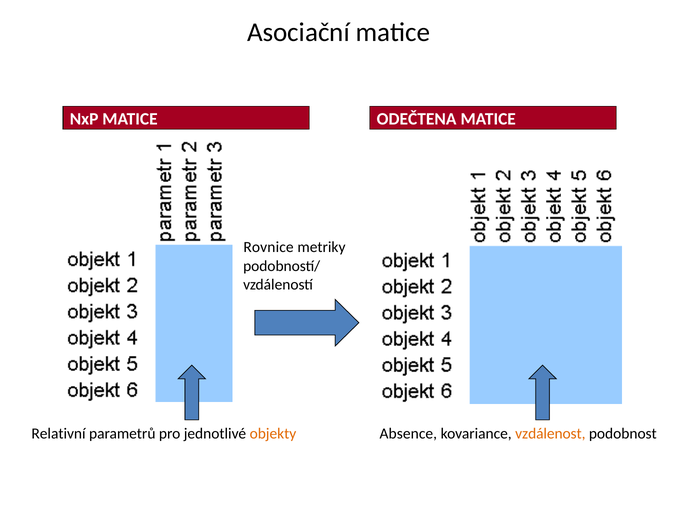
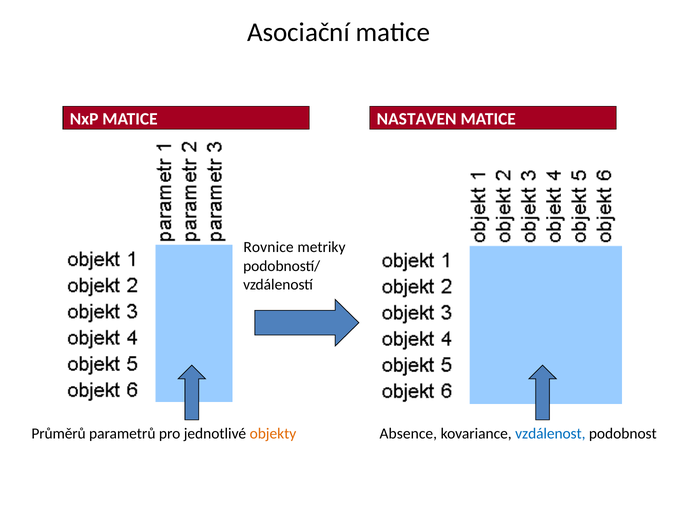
ODEČTENA: ODEČTENA -> NASTAVEN (417, 119)
Relativní: Relativní -> Průměrů (59, 434)
vzdálenost colour: orange -> blue (550, 434)
